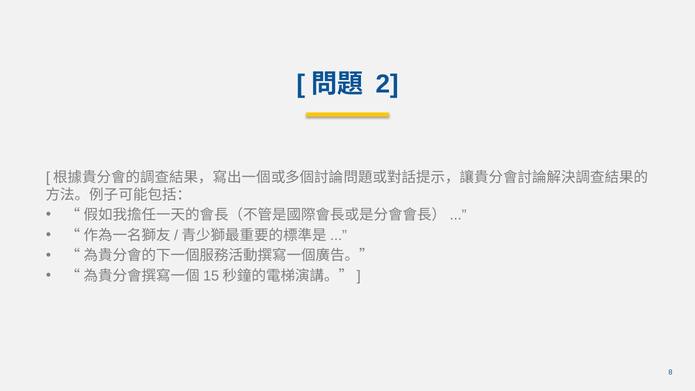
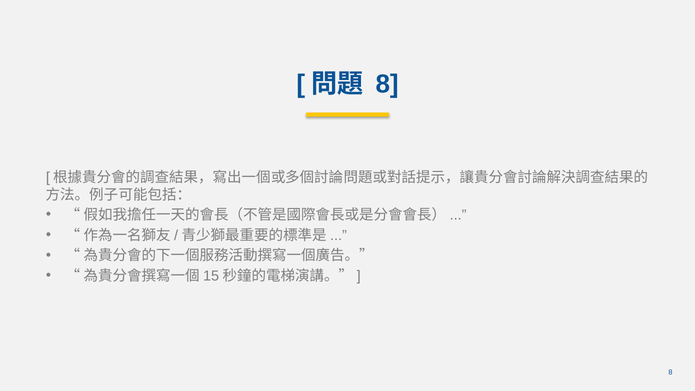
2: 2 -> 8 (387, 84)
